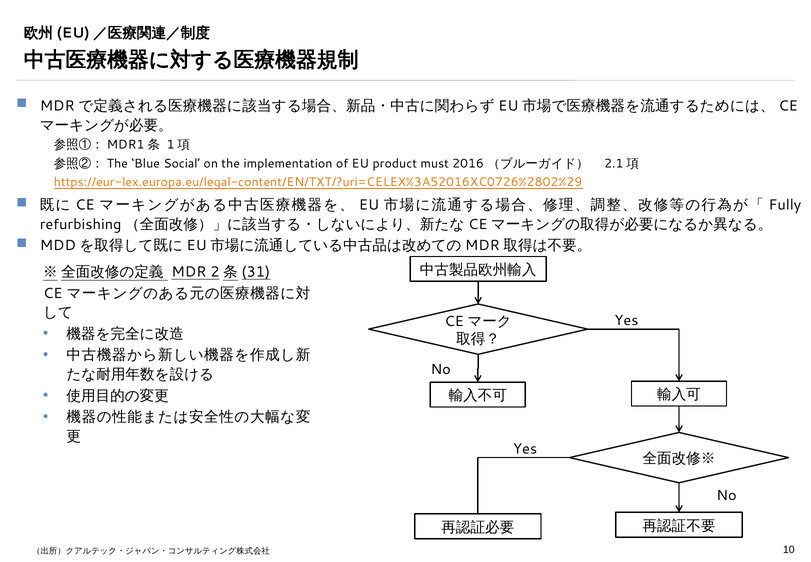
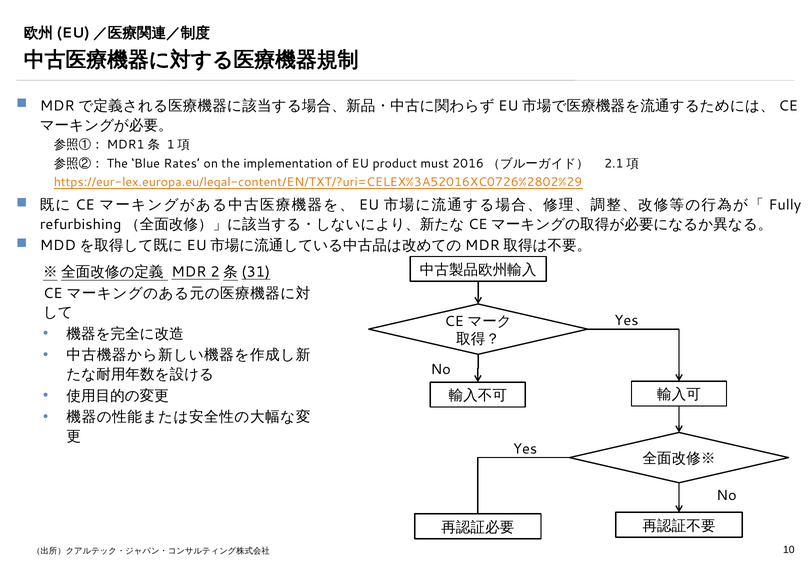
Social: Social -> Rates (182, 163)
